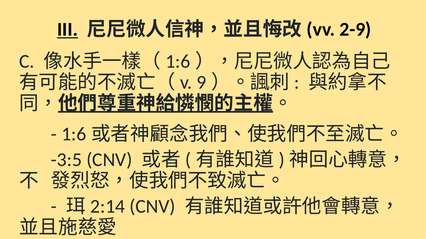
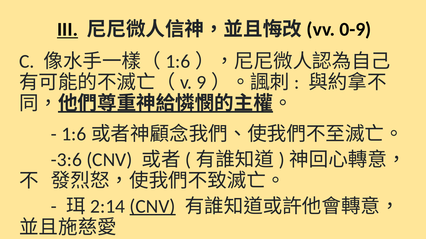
2-9: 2-9 -> 0-9 (355, 29)
-3:5: -3:5 -> -3:6 (66, 160)
CNV underline: none -> present (153, 207)
